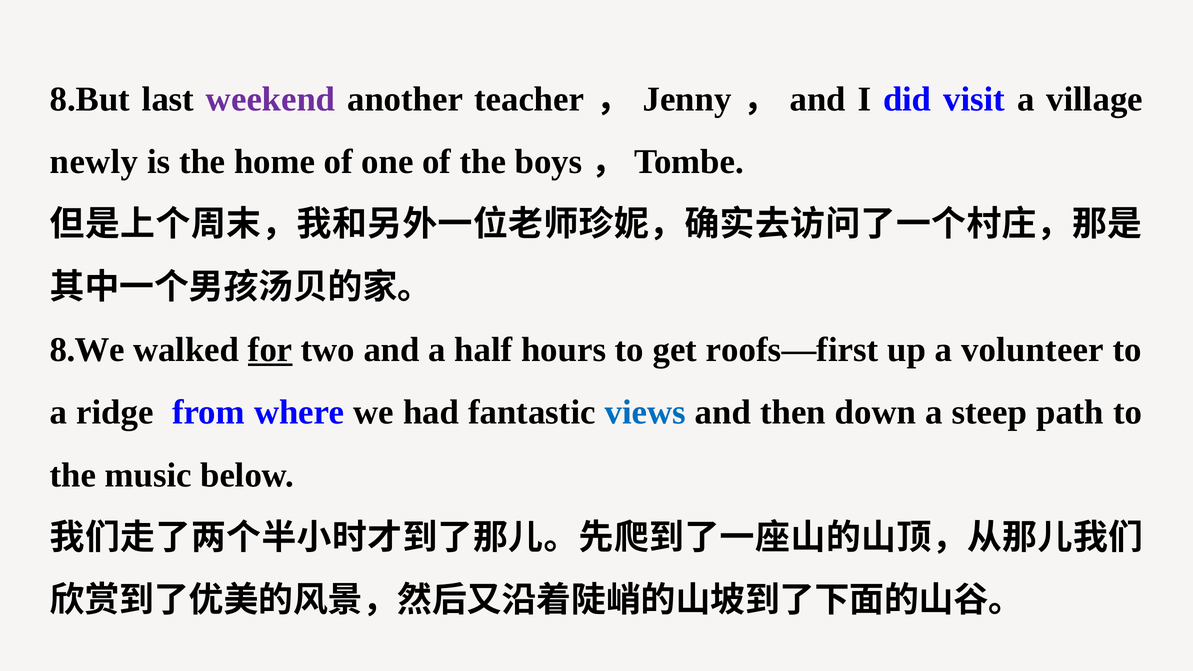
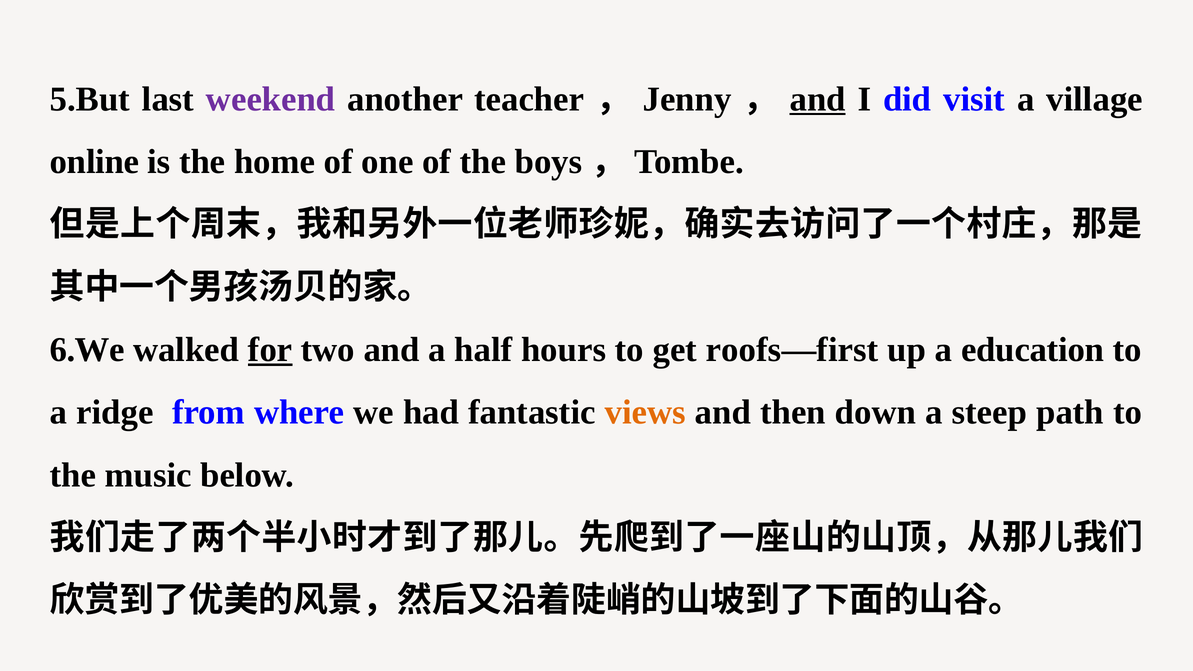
8.But: 8.But -> 5.But (90, 99)
and underline: none -> present (818, 99)
newly: newly -> online (94, 162)
8.We: 8.We -> 6.We (87, 350)
volunteer: volunteer -> education (1033, 350)
views colour: blue -> orange (645, 413)
